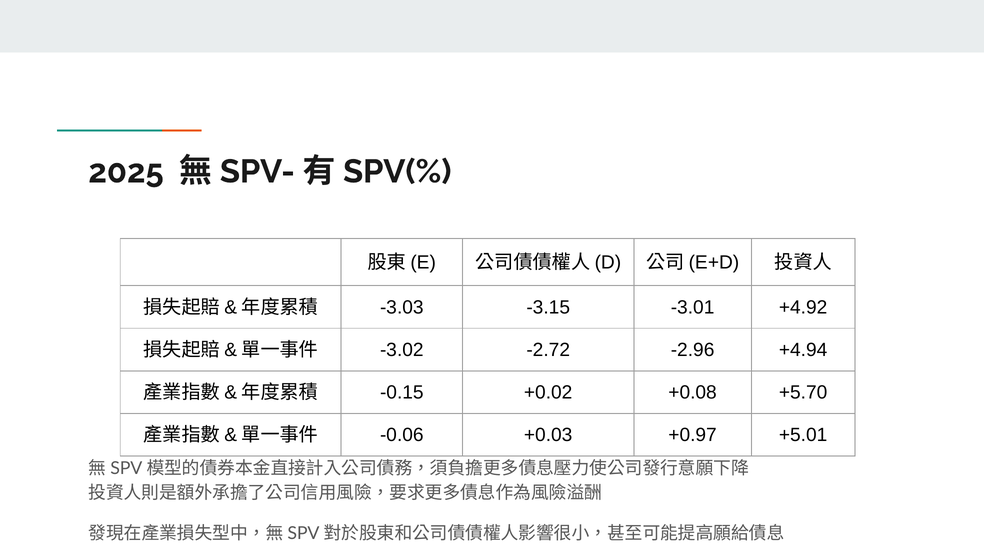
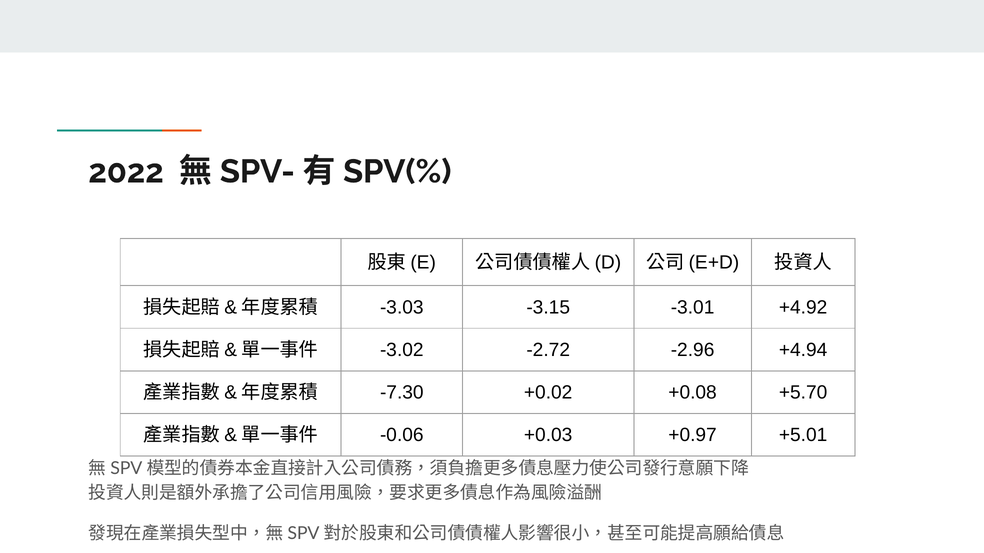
2025: 2025 -> 2022 (126, 172)
-0.15: -0.15 -> -7.30 (402, 393)
